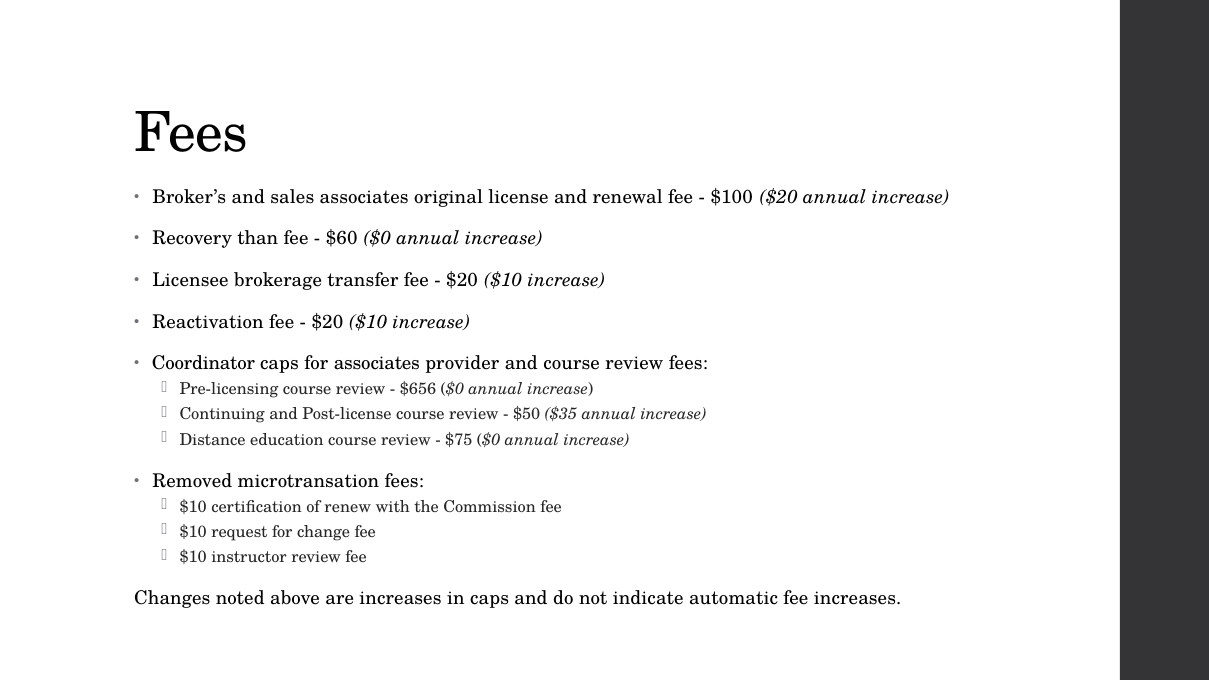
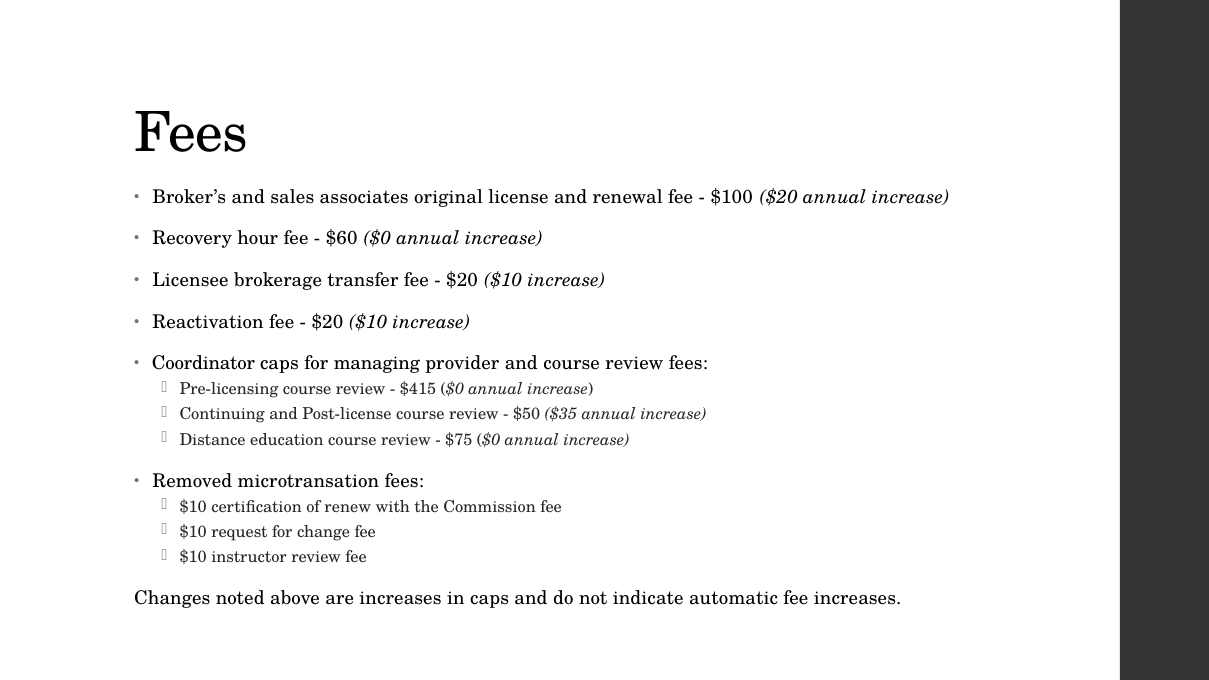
than: than -> hour (258, 239)
for associates: associates -> managing (377, 364)
$656: $656 -> $415 (418, 389)
